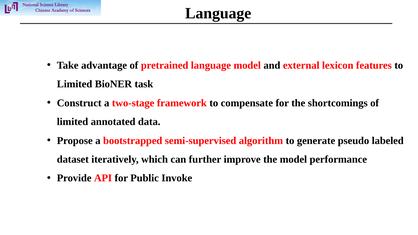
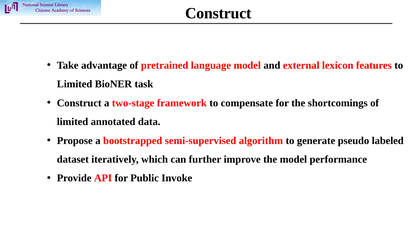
Language: Language -> Construct (218, 13)
